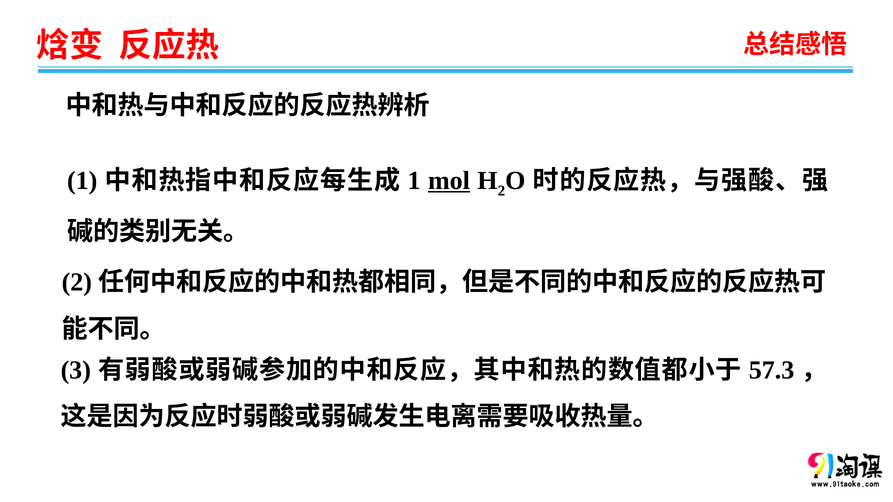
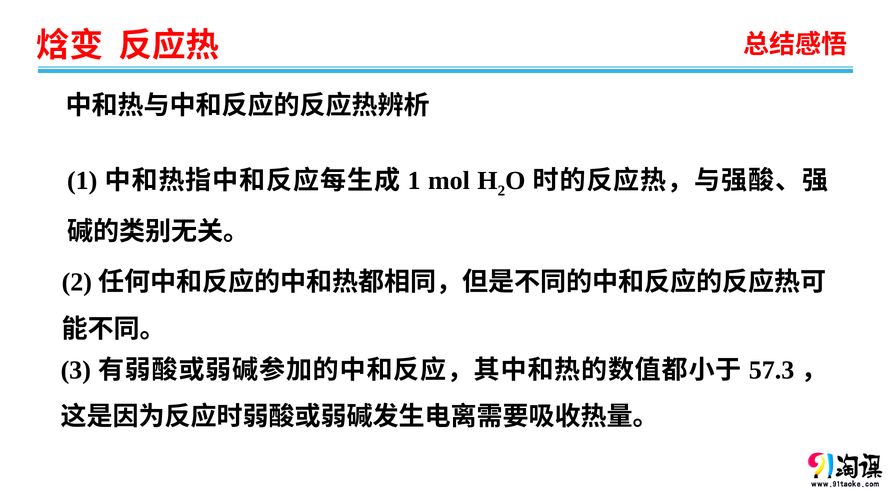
mol underline: present -> none (449, 181)
